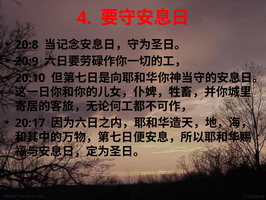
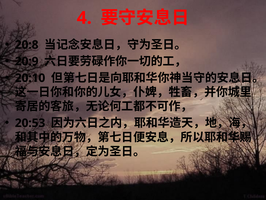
20:17: 20:17 -> 20:53 (30, 123)
